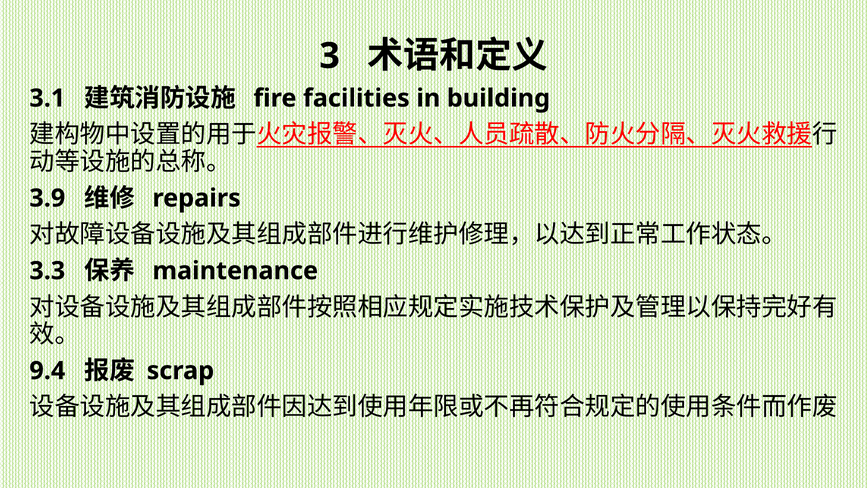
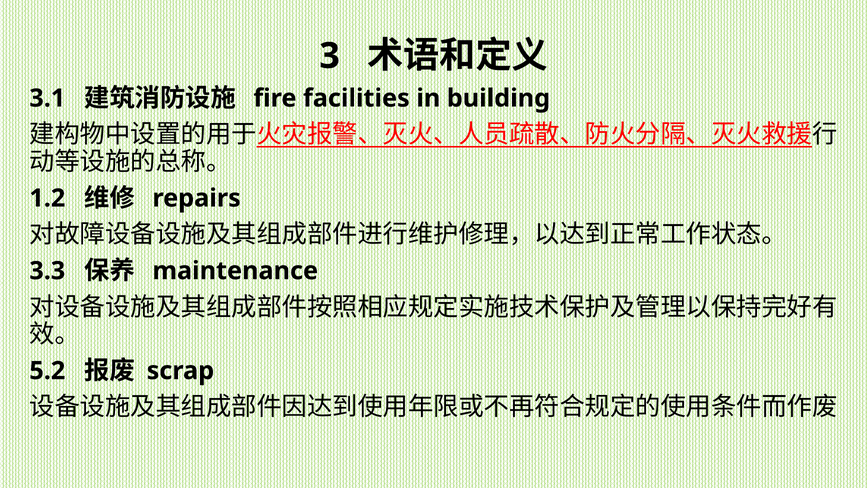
3.9: 3.9 -> 1.2 (47, 198)
9.4: 9.4 -> 5.2 (47, 371)
